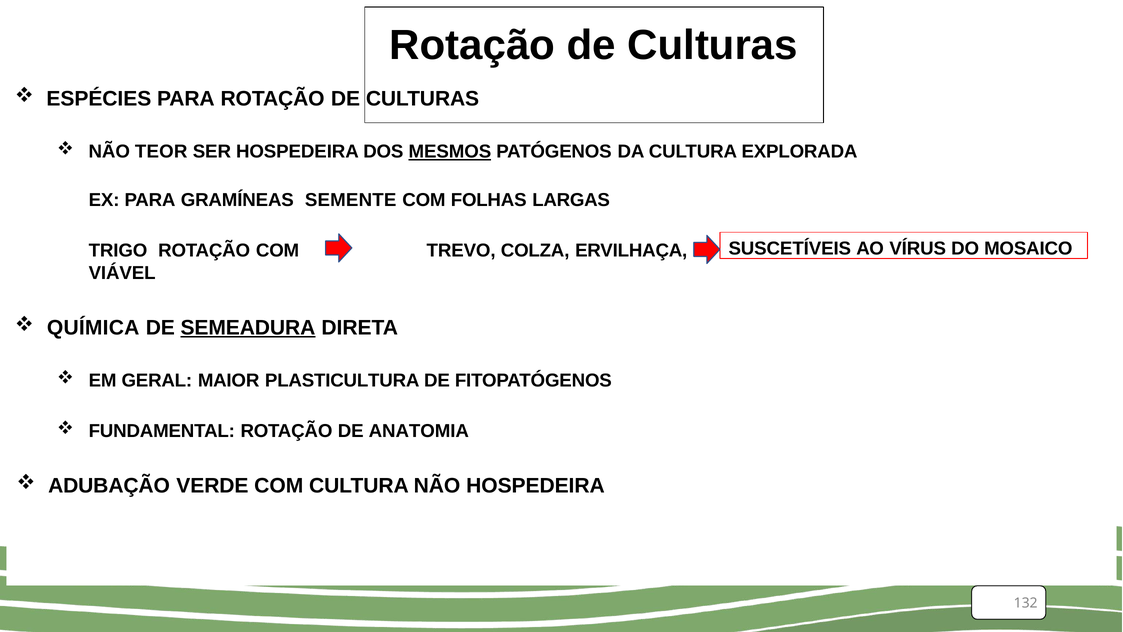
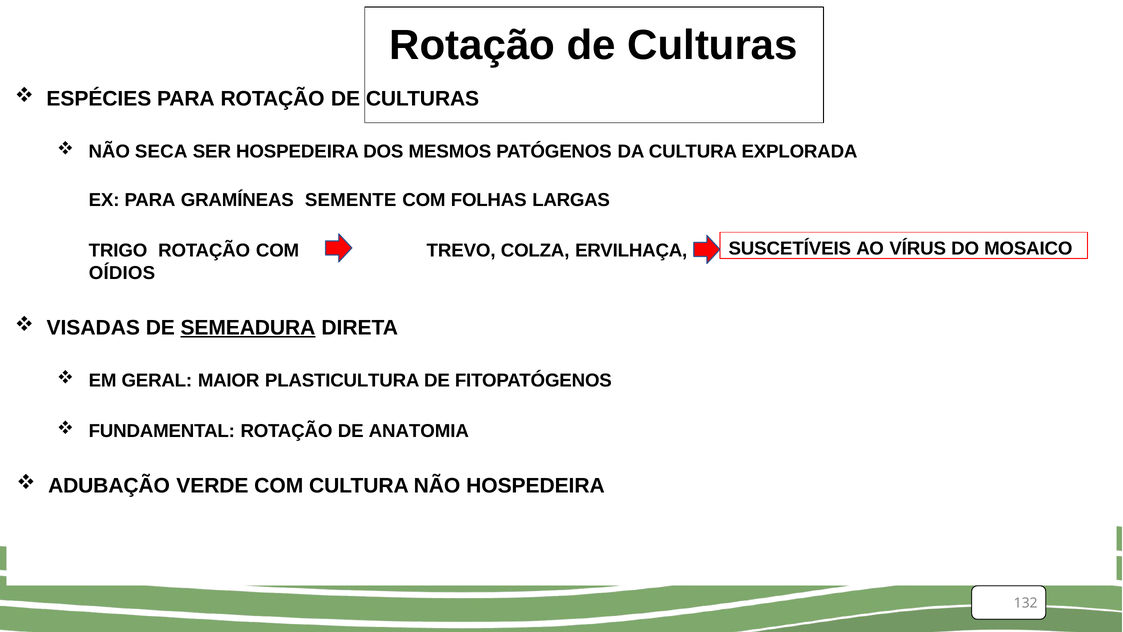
TEOR: TEOR -> SECA (161, 152)
MESMOS underline: present -> none (450, 152)
VIÁVEL: VIÁVEL -> OÍDIOS (122, 273)
QUÍMICA: QUÍMICA -> VISADAS (93, 328)
